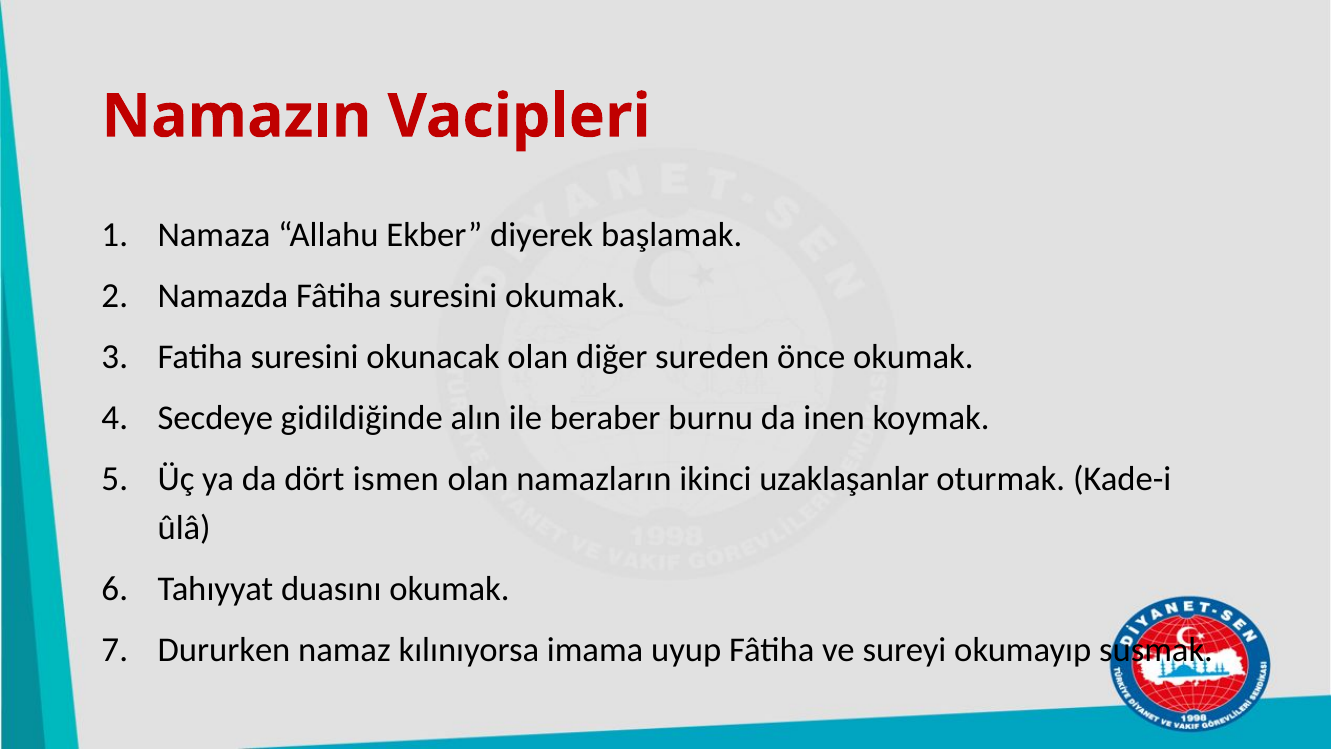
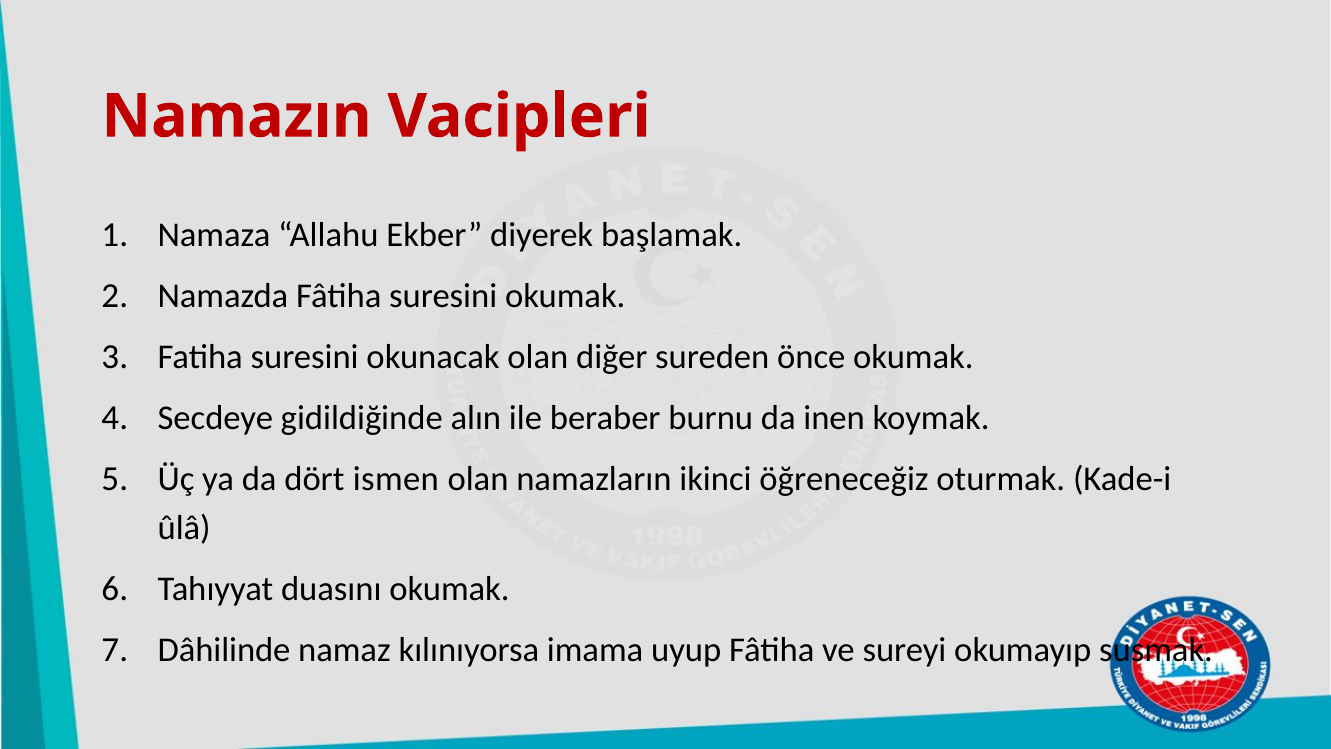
uzaklaşanlar: uzaklaşanlar -> öğreneceğiz (844, 479)
Dururken: Dururken -> Dâhilinde (224, 650)
